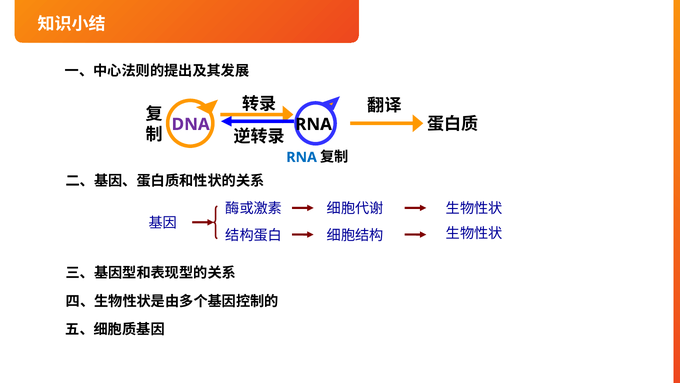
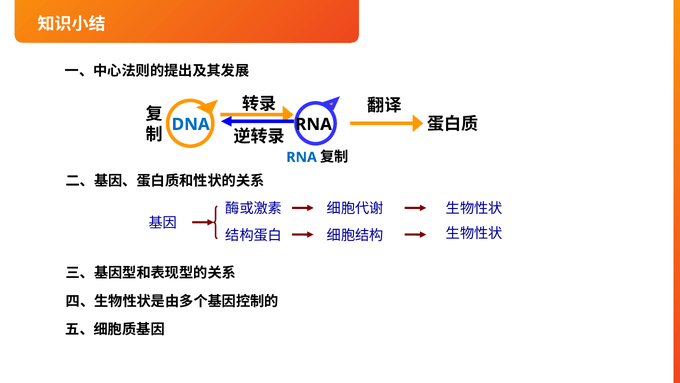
DNA colour: purple -> blue (191, 124)
